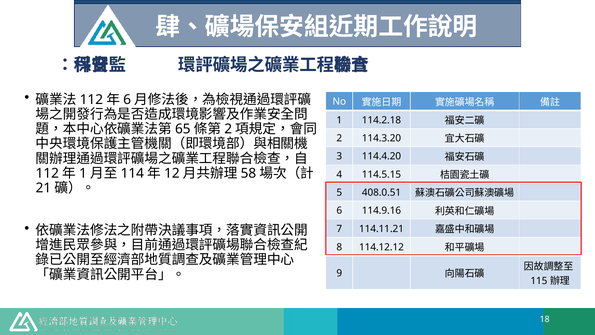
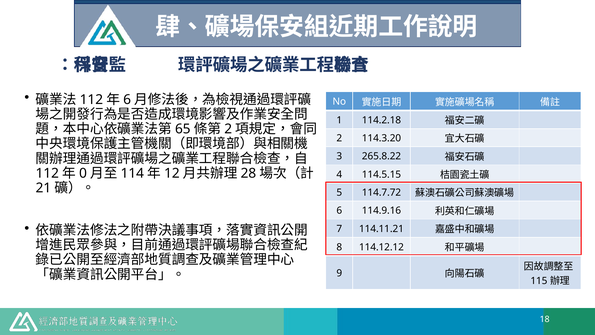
114.4.20: 114.4.20 -> 265.8.22 (381, 156)
1: 1 -> 0 (83, 173)
58: 58 -> 28 (248, 173)
408.0.51: 408.0.51 -> 114.7.72 (381, 192)
